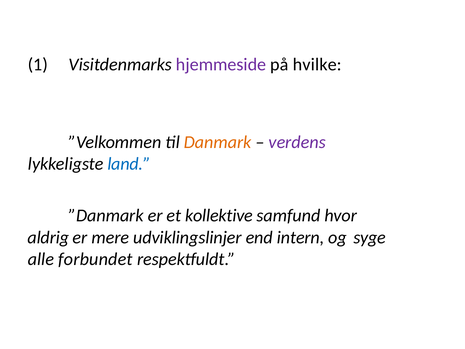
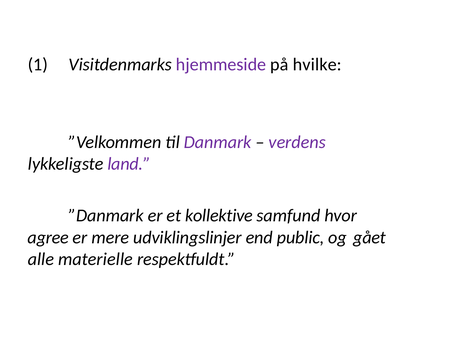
Danmark colour: orange -> purple (218, 142)
land colour: blue -> purple (129, 164)
aldrig: aldrig -> agree (48, 237)
intern: intern -> public (301, 237)
syge: syge -> gået (370, 237)
forbundet: forbundet -> materielle (95, 259)
